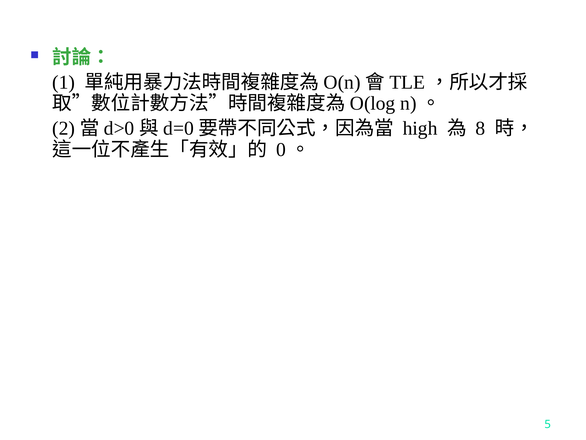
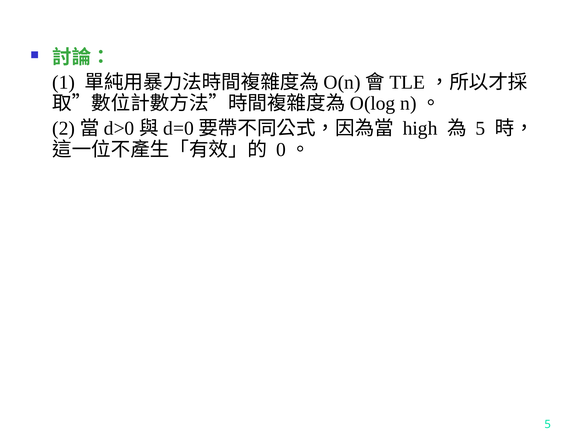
8: 8 -> 5 (480, 128)
